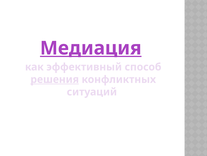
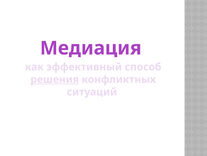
Медиация underline: present -> none (91, 48)
